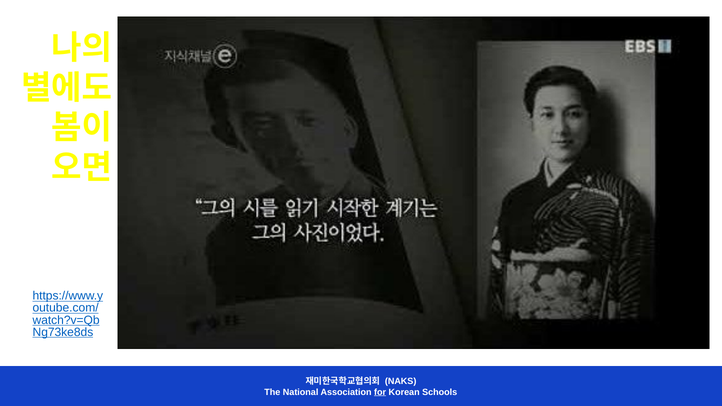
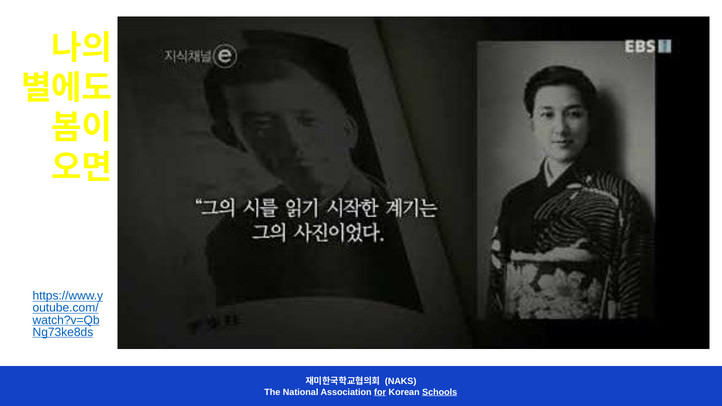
Schools underline: none -> present (440, 392)
